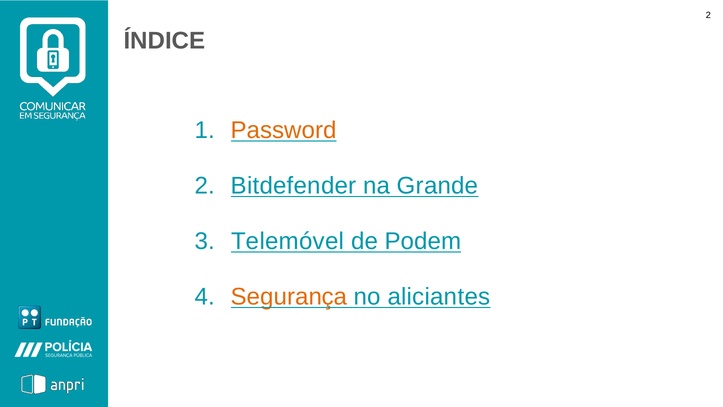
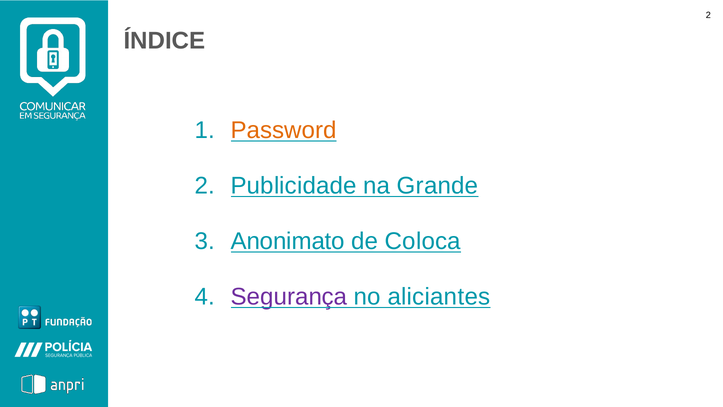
Bitdefender: Bitdefender -> Publicidade (294, 186)
Telemóvel: Telemóvel -> Anonimato (288, 241)
Podem: Podem -> Coloca (423, 241)
Segurança colour: orange -> purple (289, 297)
